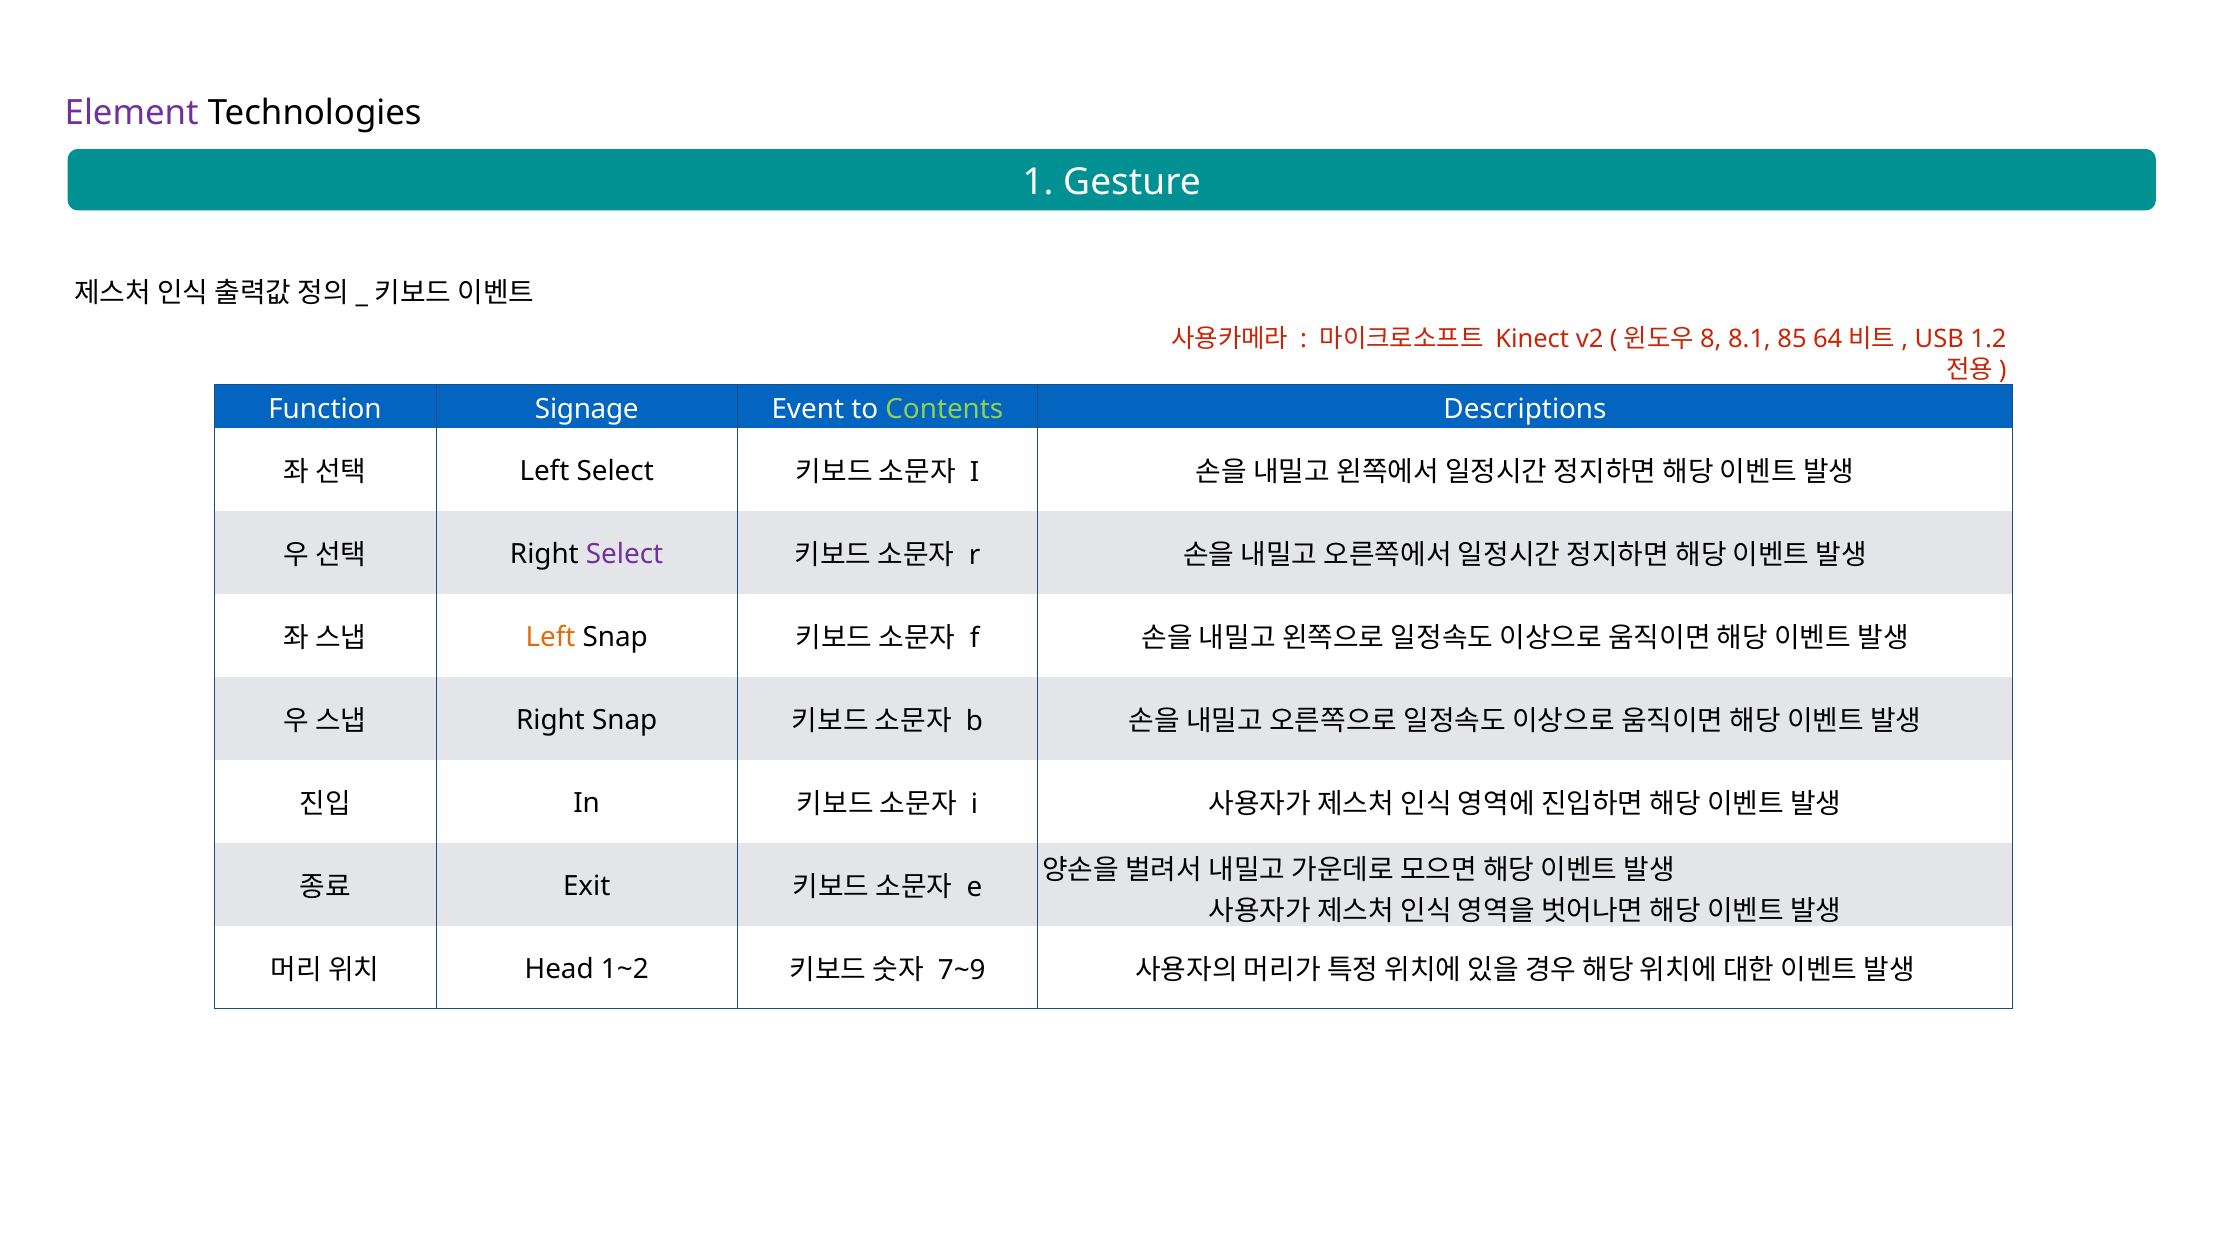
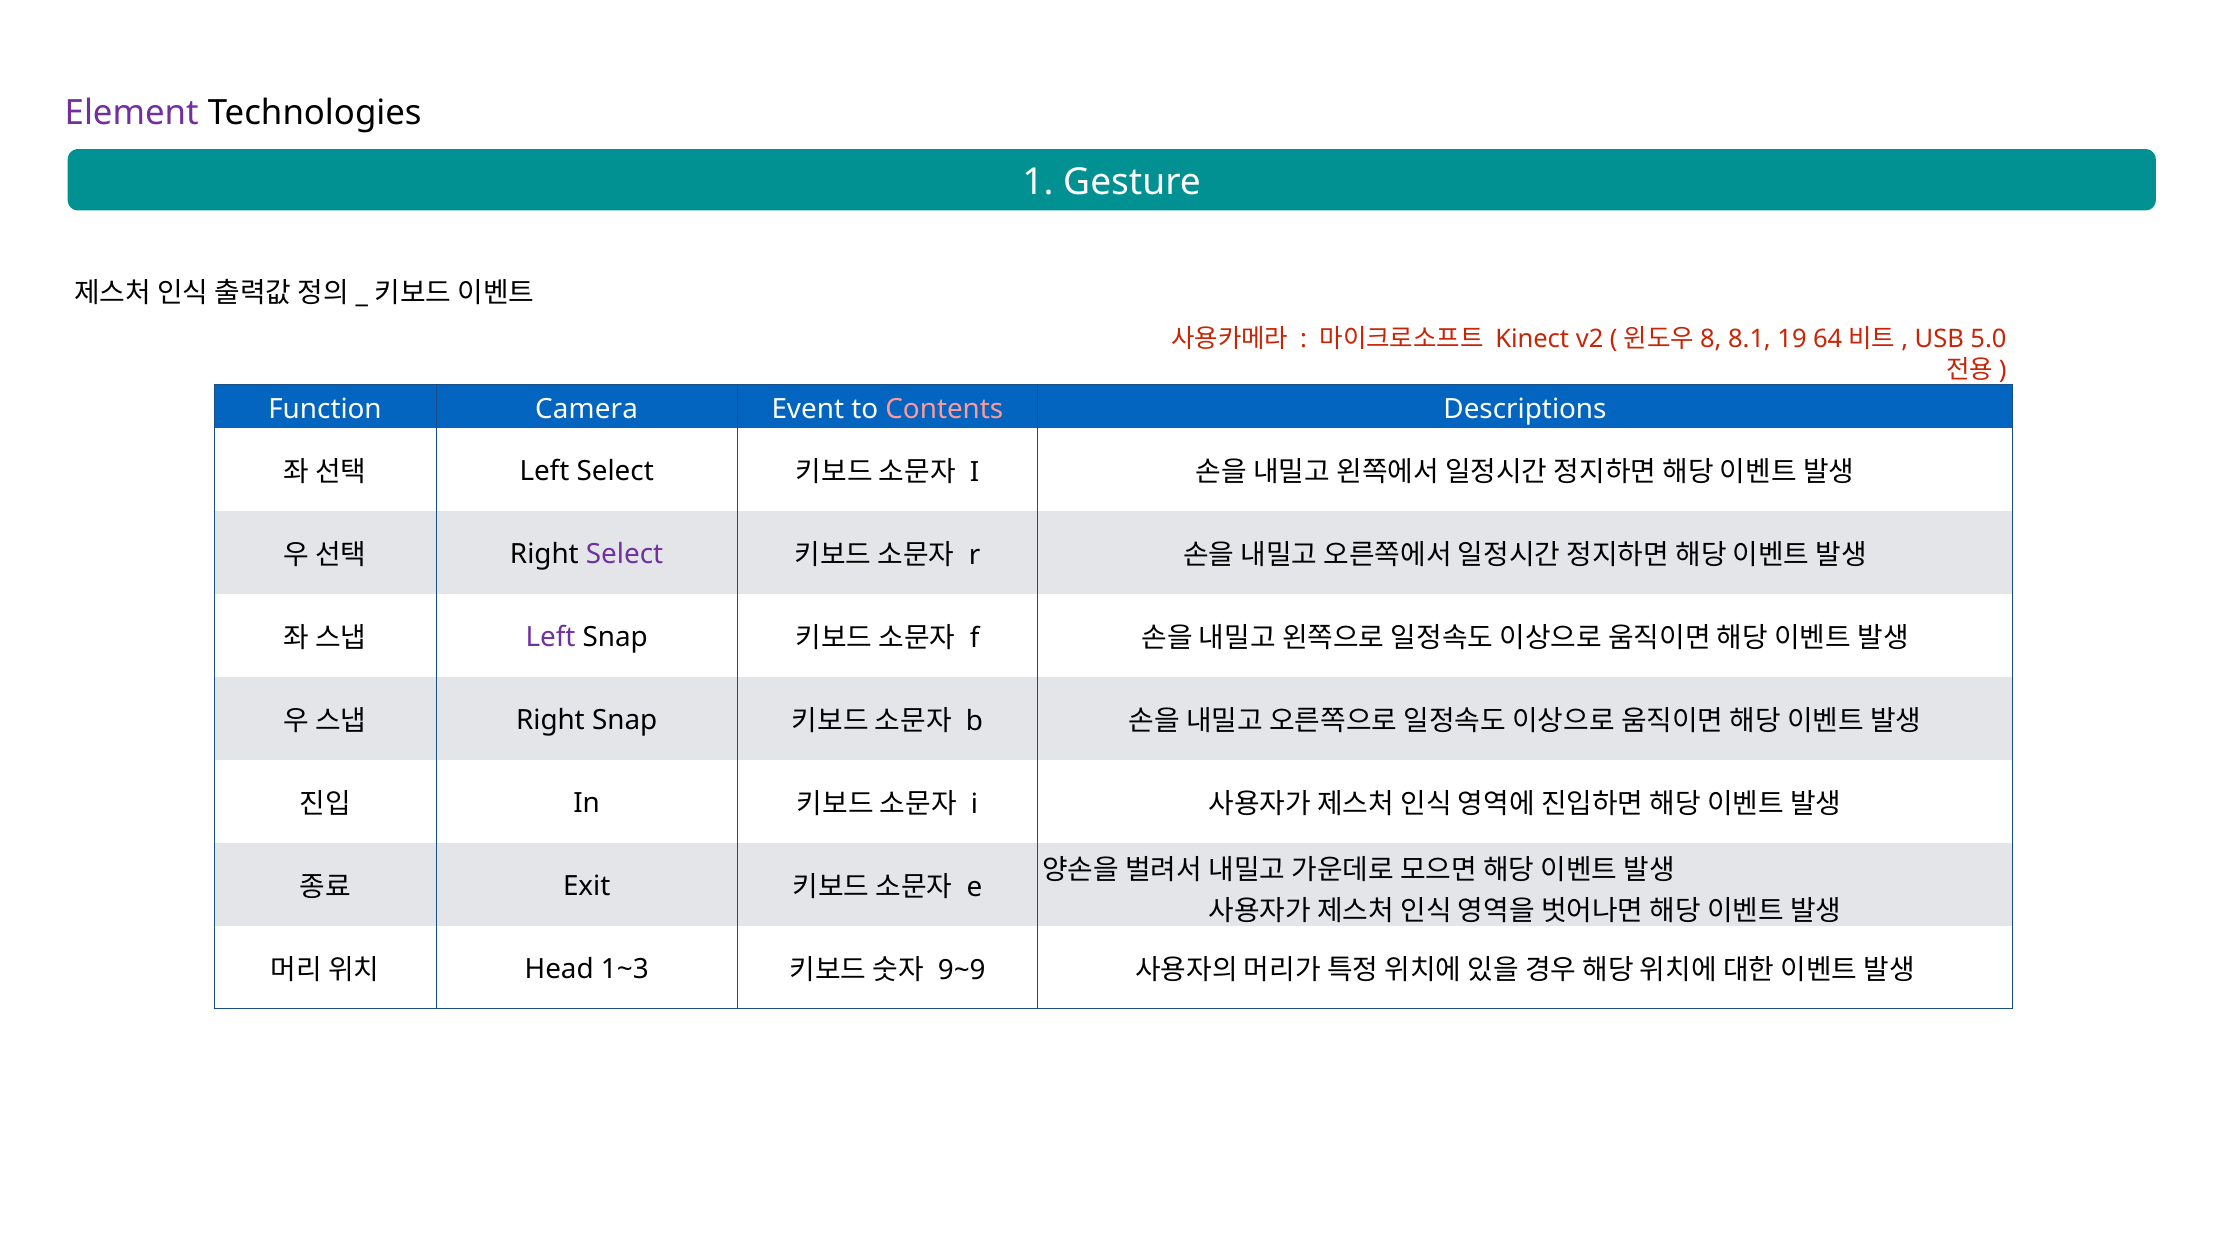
85: 85 -> 19 (1792, 339)
1.2: 1.2 -> 5.0 (1988, 339)
Signage: Signage -> Camera (587, 409)
Contents colour: light green -> pink (944, 409)
Left colour: orange -> purple (550, 637)
1~2: 1~2 -> 1~3 (625, 969)
7~9: 7~9 -> 9~9 (962, 970)
